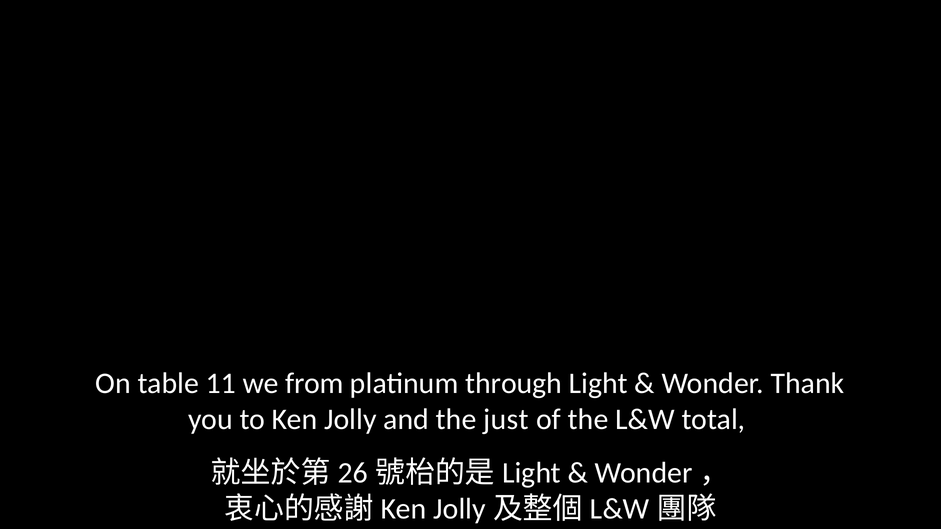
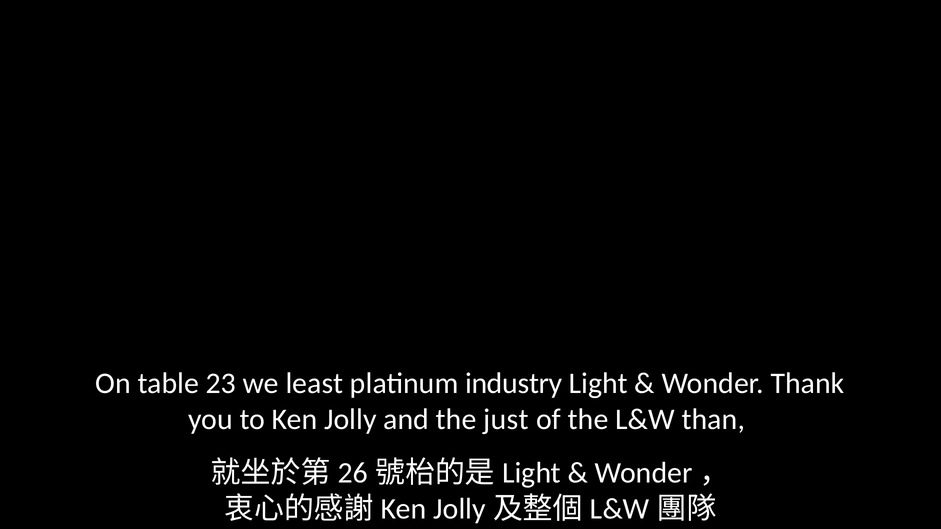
11: 11 -> 23 (221, 384)
from: from -> least (314, 384)
through: through -> industry (514, 384)
total: total -> than (713, 420)
